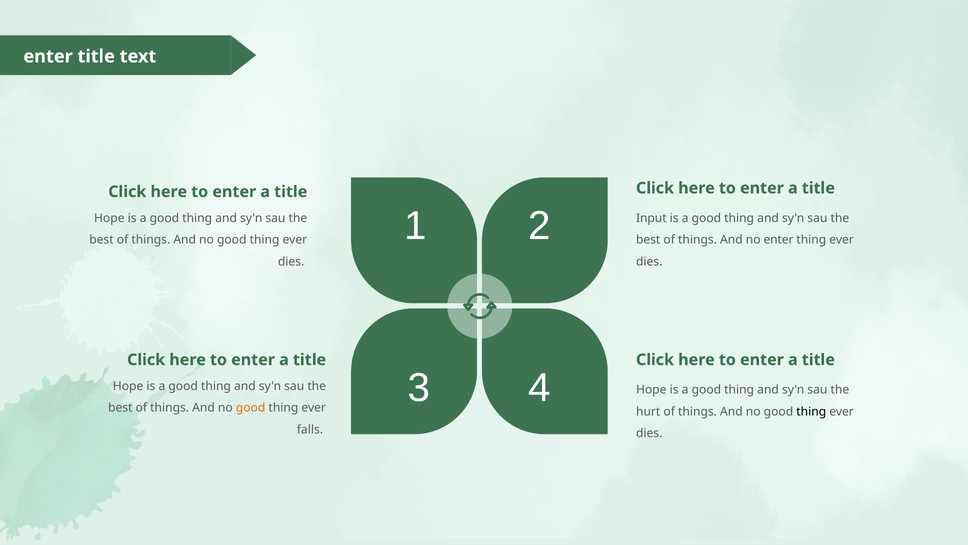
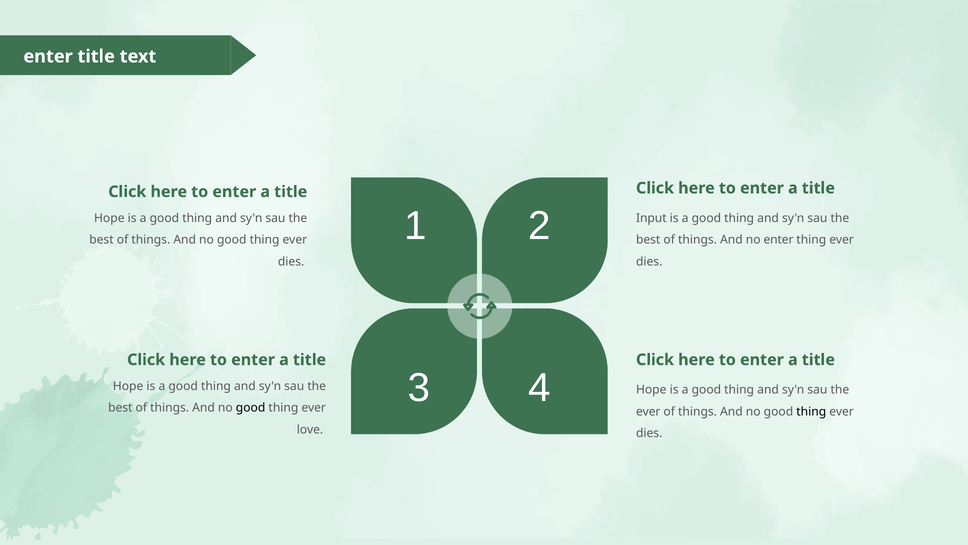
good colour: orange -> black (251, 408)
hurt: hurt -> ever (648, 411)
falls: falls -> love (310, 429)
